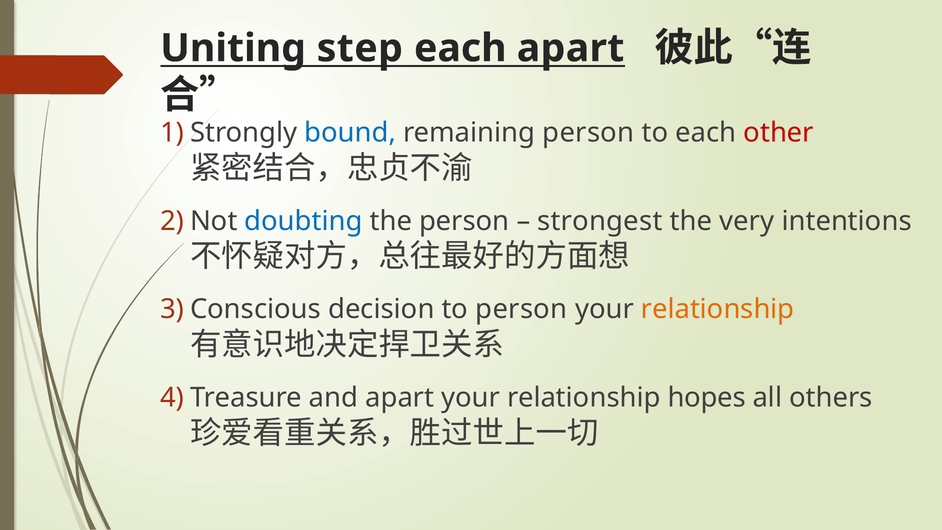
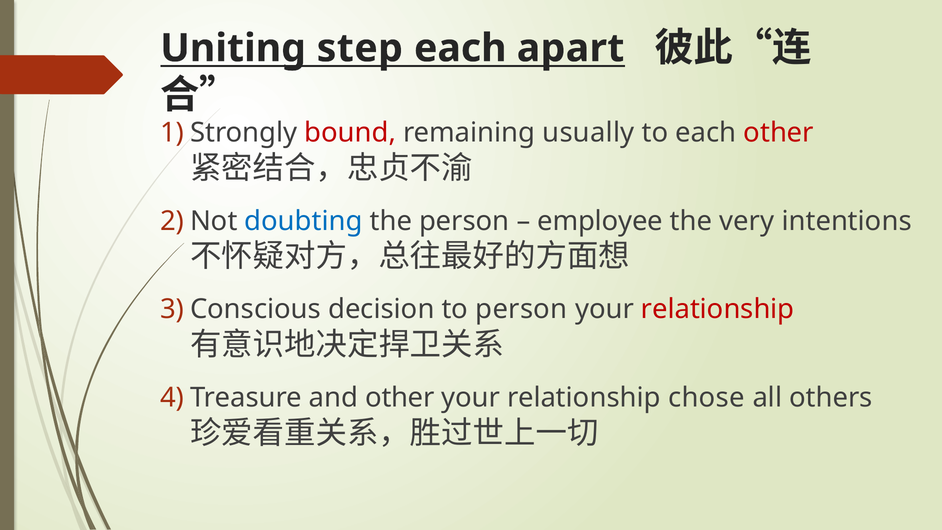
bound colour: blue -> red (350, 133)
remaining person: person -> usually (588, 133)
strongest: strongest -> employee (600, 221)
relationship colour: orange -> red (718, 309)
and apart: apart -> other (400, 398)
hopes: hopes -> chose (706, 398)
